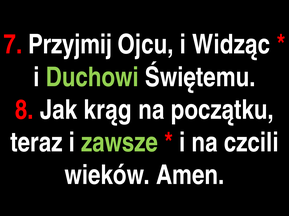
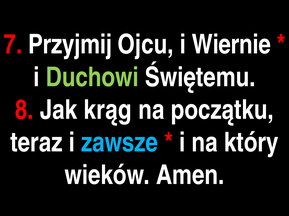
Widząc: Widząc -> Wiernie (231, 45)
zawsze colour: light green -> light blue (120, 143)
czcili: czcili -> który (251, 143)
